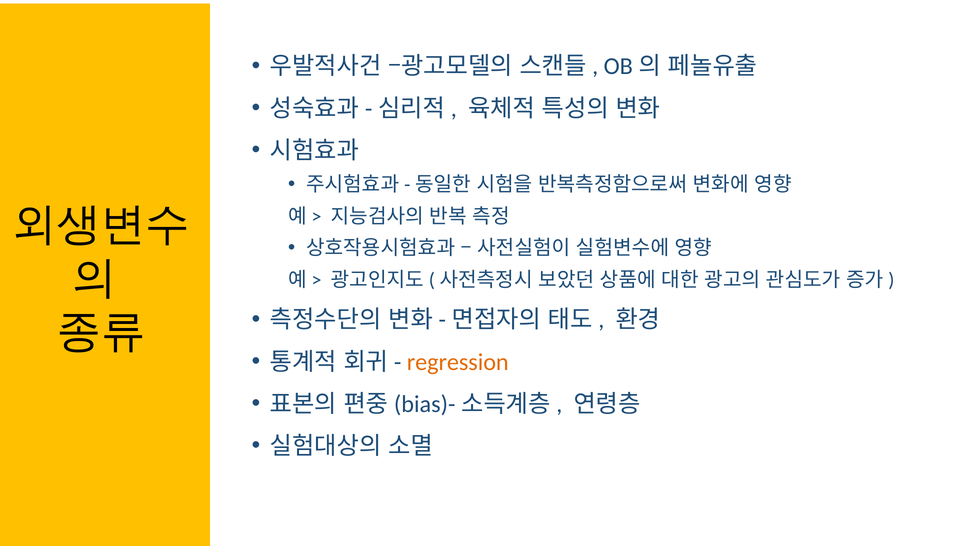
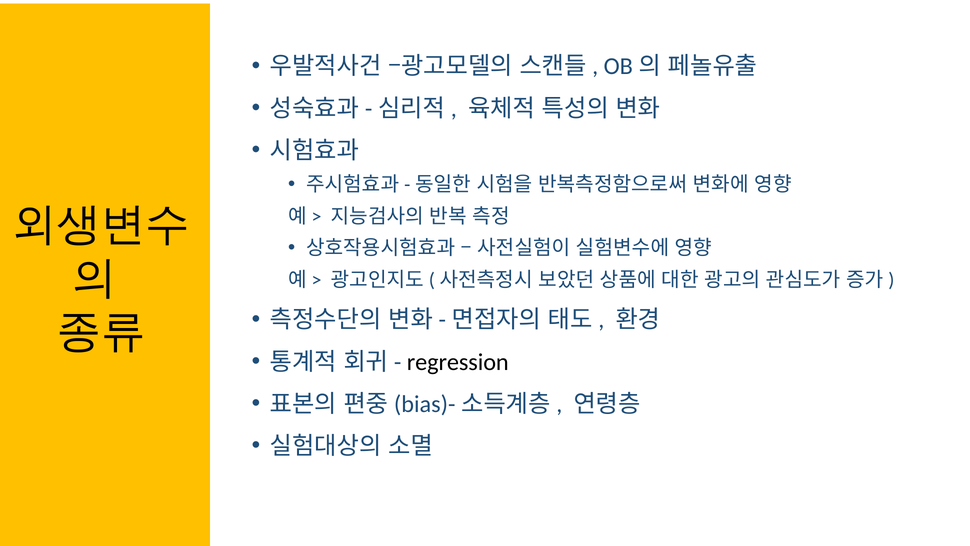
regression colour: orange -> black (458, 362)
